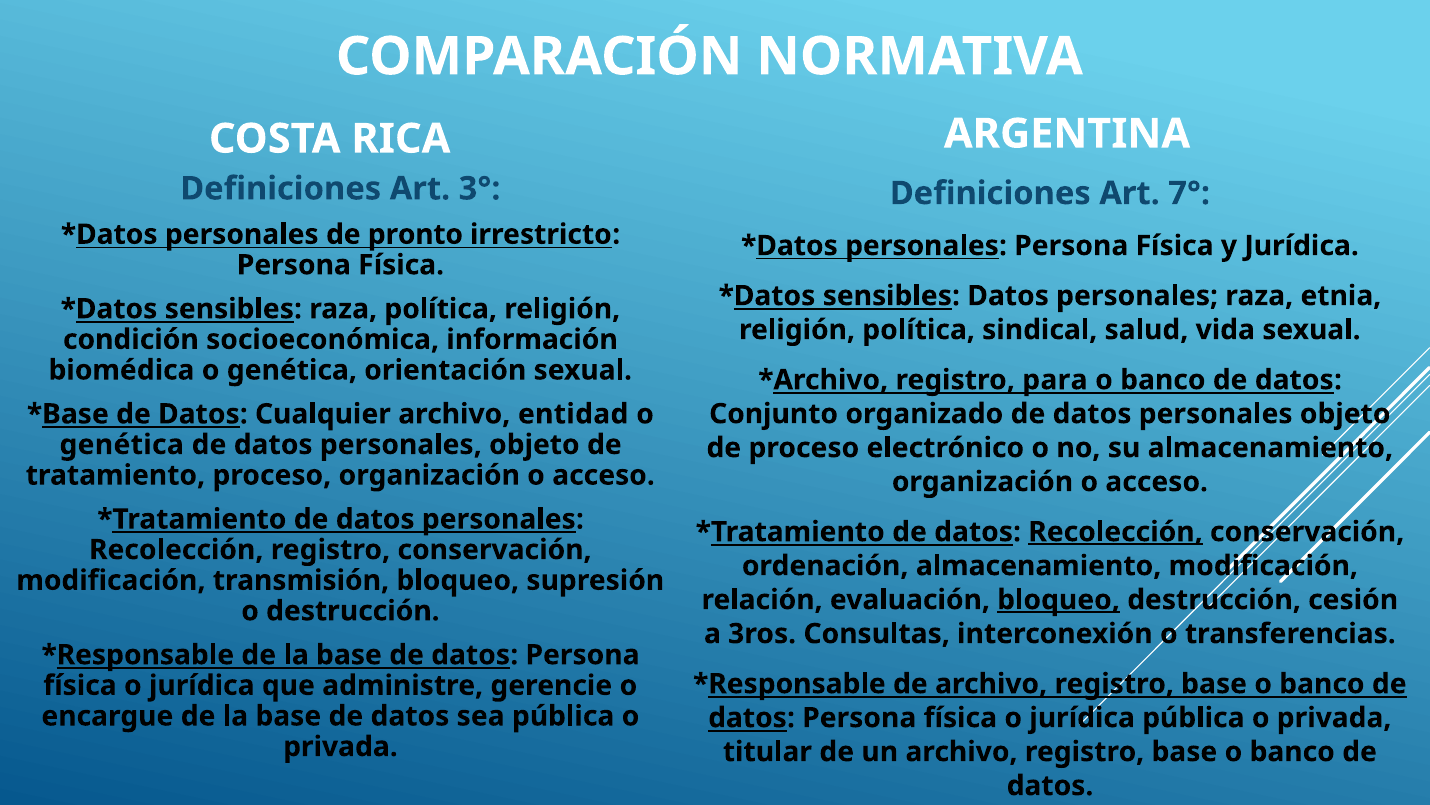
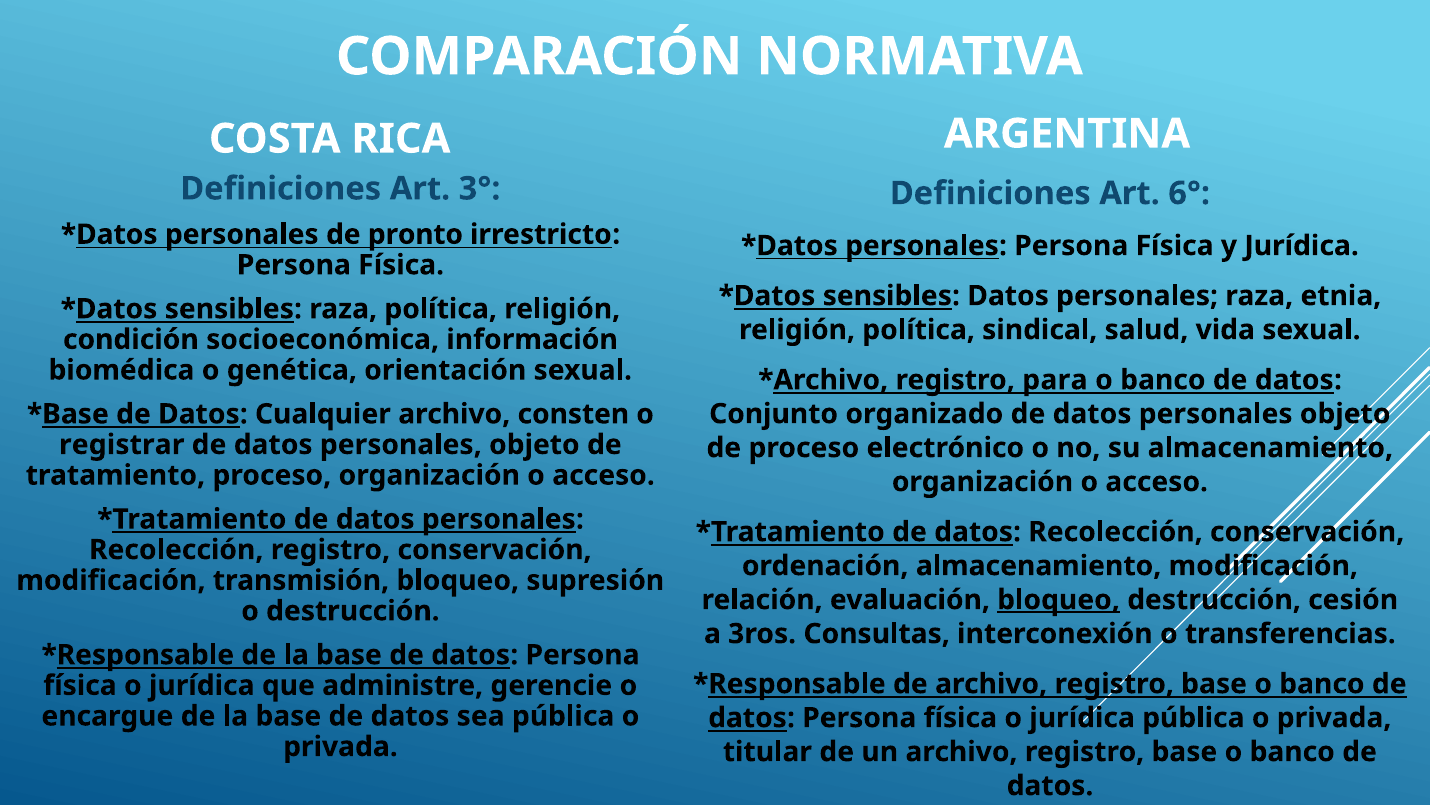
7°: 7° -> 6° (1189, 193)
entidad: entidad -> consten (573, 414)
genética: genética -> registrar (122, 444)
Recolección underline: present -> none (1115, 532)
